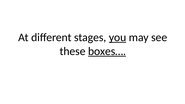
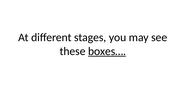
you underline: present -> none (118, 37)
